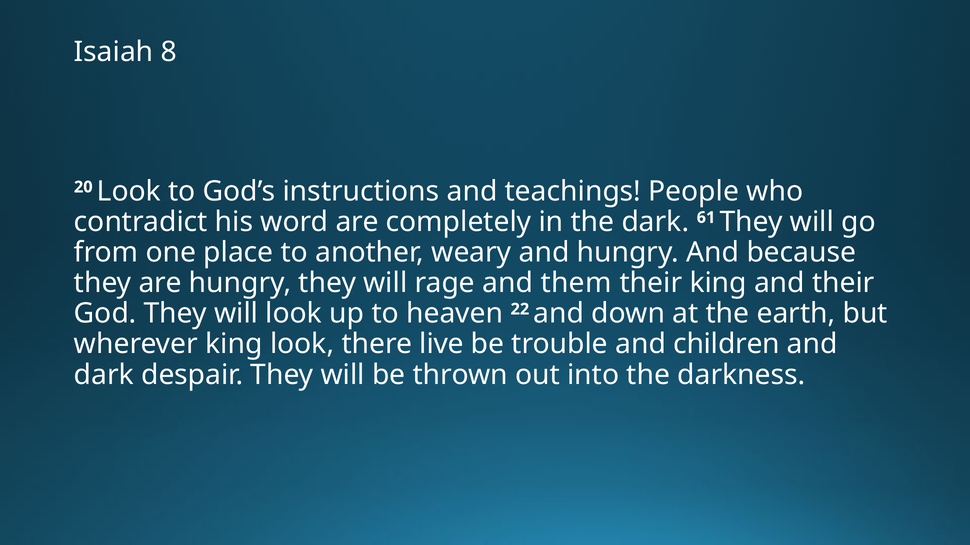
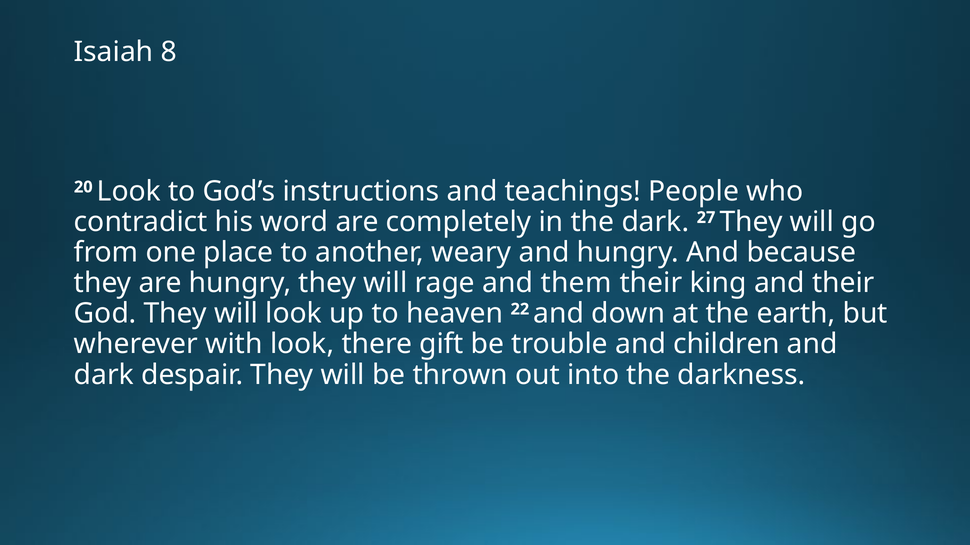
61: 61 -> 27 (706, 218)
wherever king: king -> with (234, 345)
live: live -> gift (442, 345)
